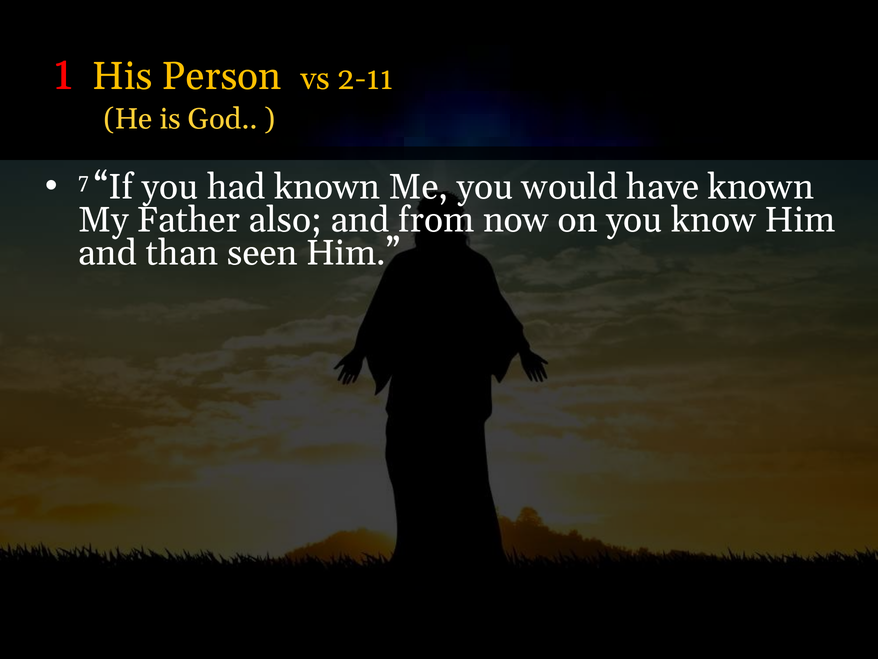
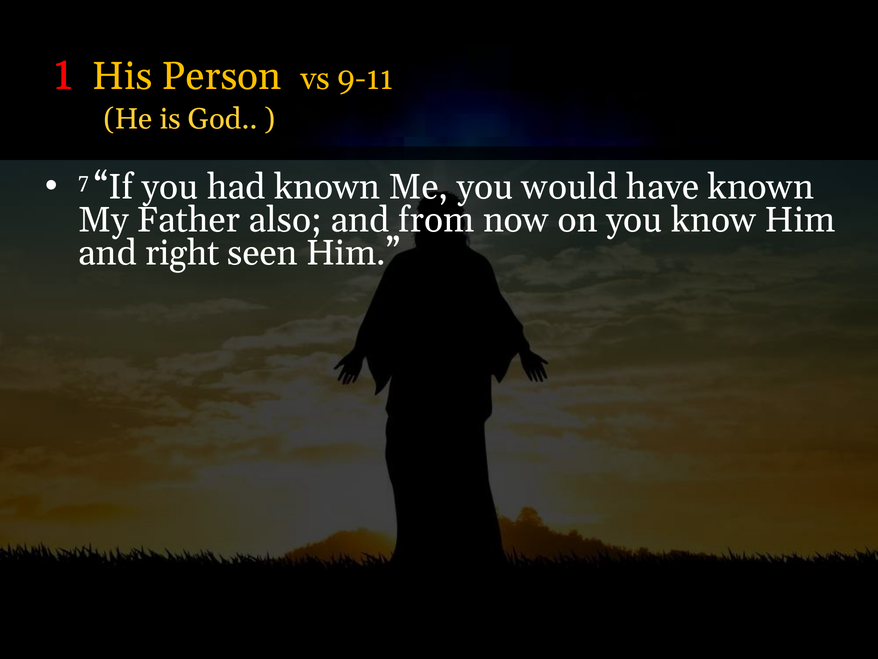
2-11: 2-11 -> 9-11 (365, 79)
than: than -> right (182, 253)
